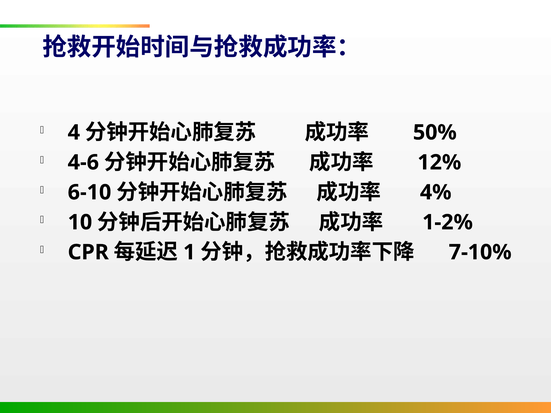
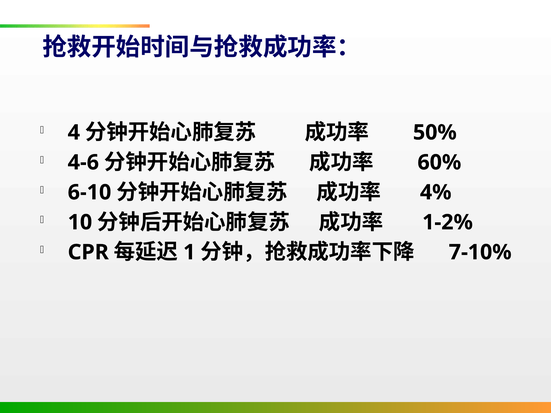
12%: 12% -> 60% (439, 163)
